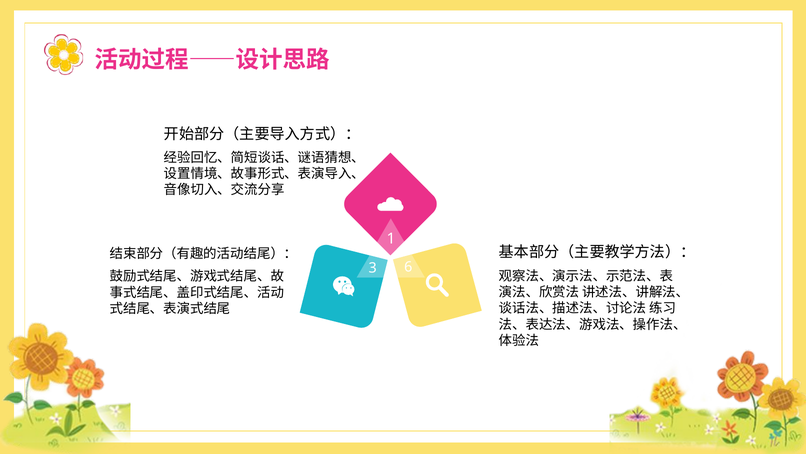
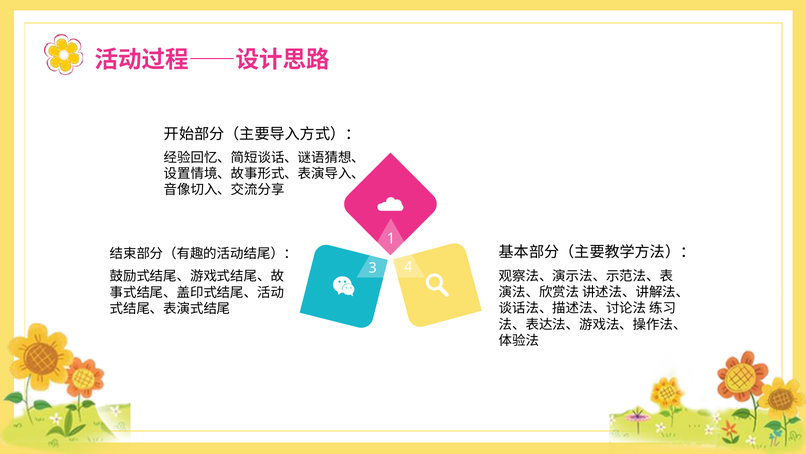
6: 6 -> 4 (408, 267)
